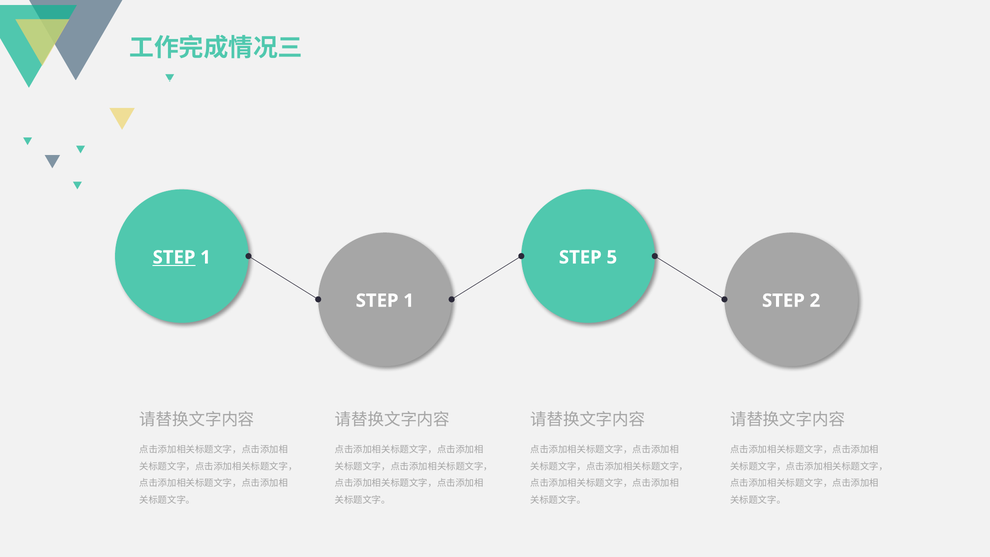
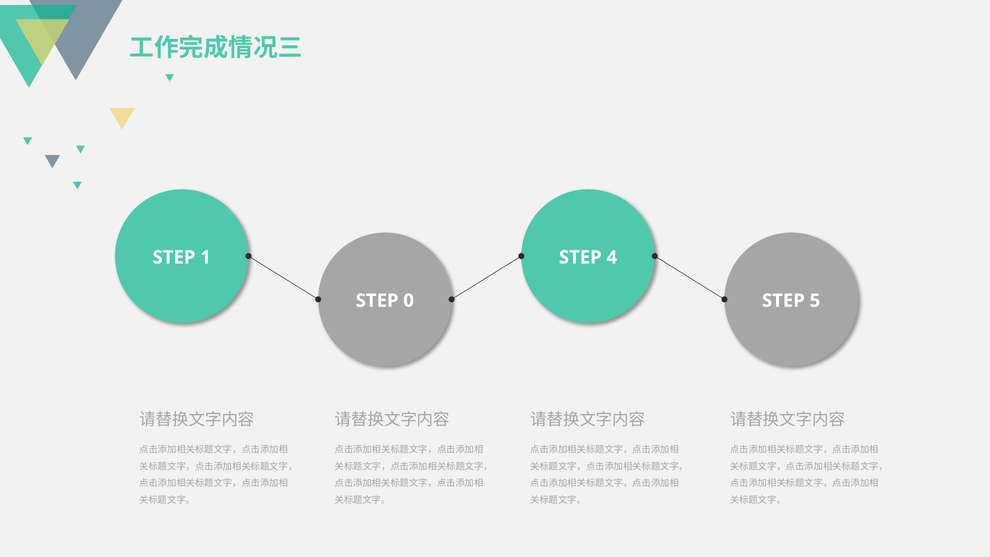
STEP underline: present -> none (174, 257)
5: 5 -> 4 (612, 257)
1: 1 -> 0 (409, 301)
2: 2 -> 5 (815, 301)
